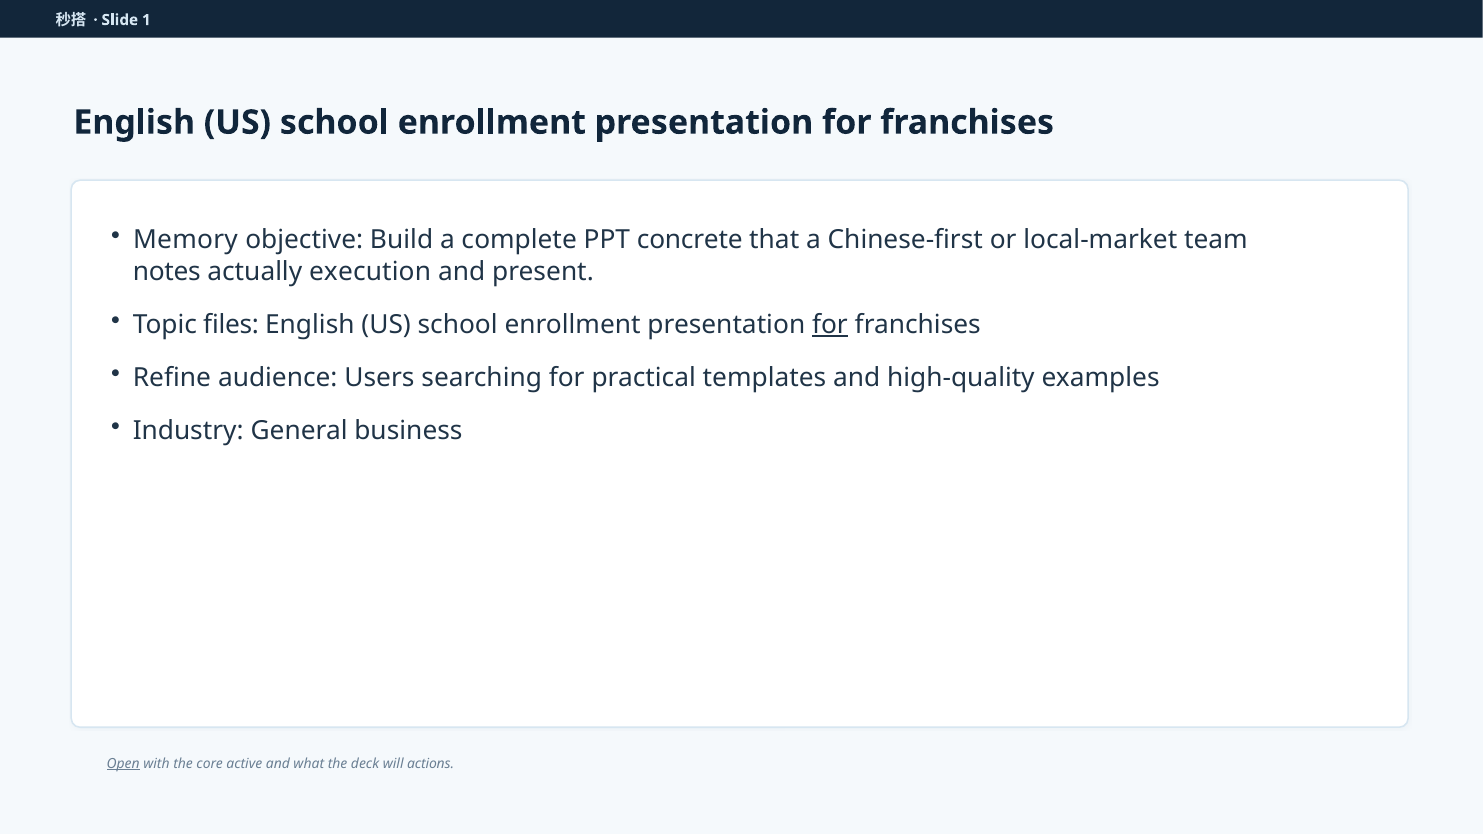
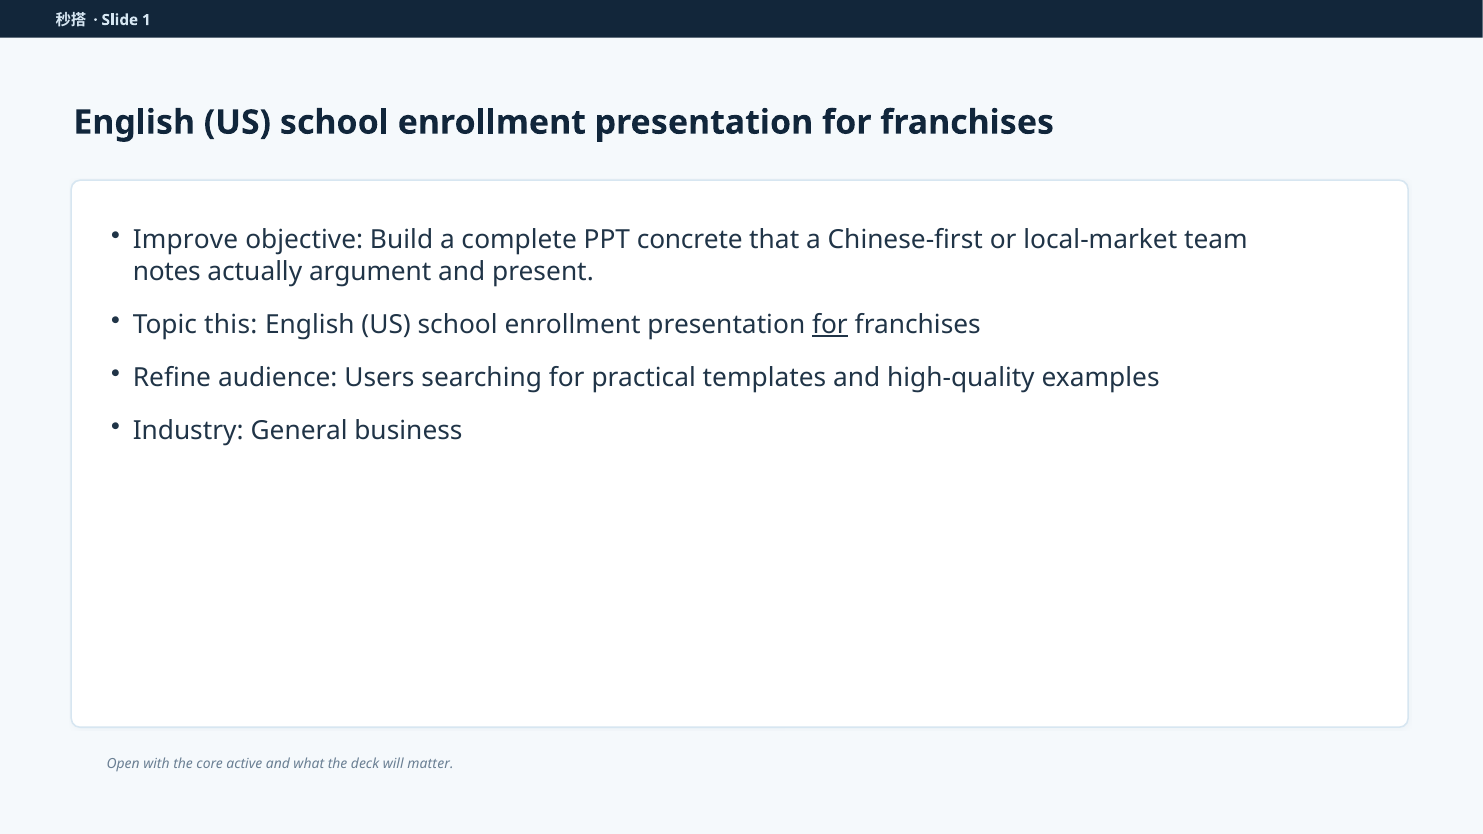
Memory: Memory -> Improve (186, 240)
execution: execution -> argument (370, 272)
files: files -> this (231, 325)
Open underline: present -> none (123, 764)
actions: actions -> matter (430, 764)
